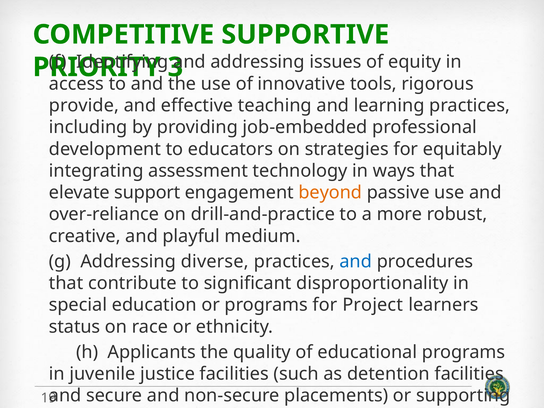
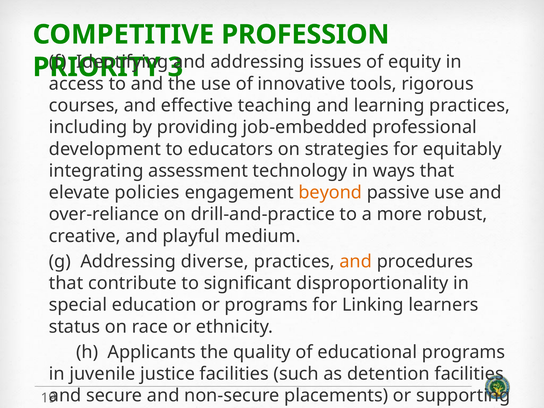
SUPPORTIVE: SUPPORTIVE -> PROFESSION (305, 35)
provide: provide -> courses (84, 106)
support: support -> policies (147, 193)
and colour: blue -> orange (356, 261)
for Project: Project -> Linking (373, 305)
